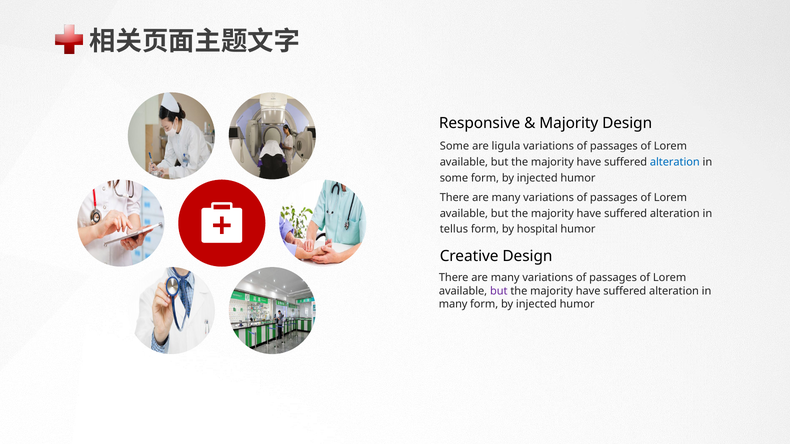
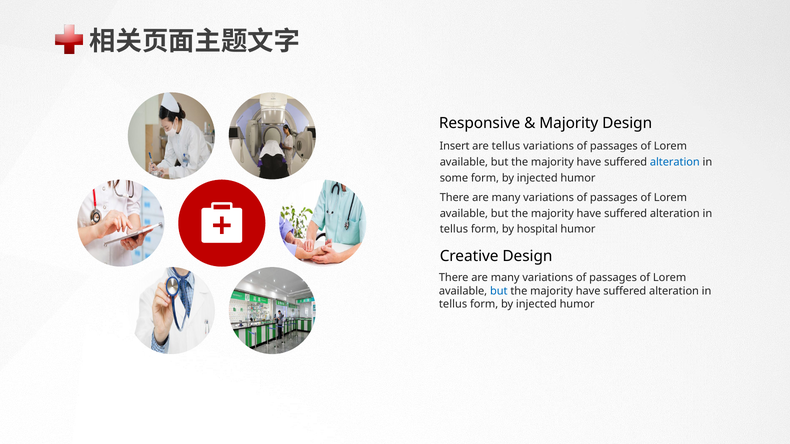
Some: Some -> Insert (455, 146)
are ligula: ligula -> tellus (506, 146)
but colour: purple -> blue (499, 291)
many: many -> tellus (453, 304)
